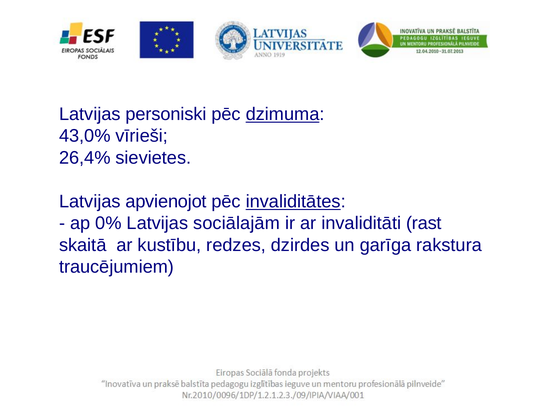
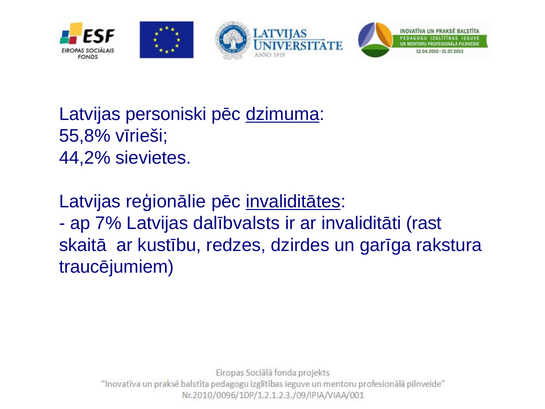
43,0%: 43,0% -> 55,8% (85, 136)
26,4%: 26,4% -> 44,2% (85, 158)
apvienojot: apvienojot -> reģionālie (166, 201)
0%: 0% -> 7% (108, 223)
sociālajām: sociālajām -> dalībvalsts (237, 223)
